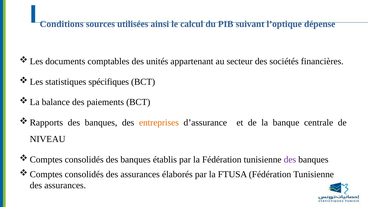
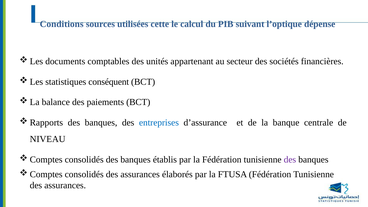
ainsi: ainsi -> cette (160, 24)
spécifiques: spécifiques -> conséquent (109, 82)
entreprises colour: orange -> blue (159, 123)
